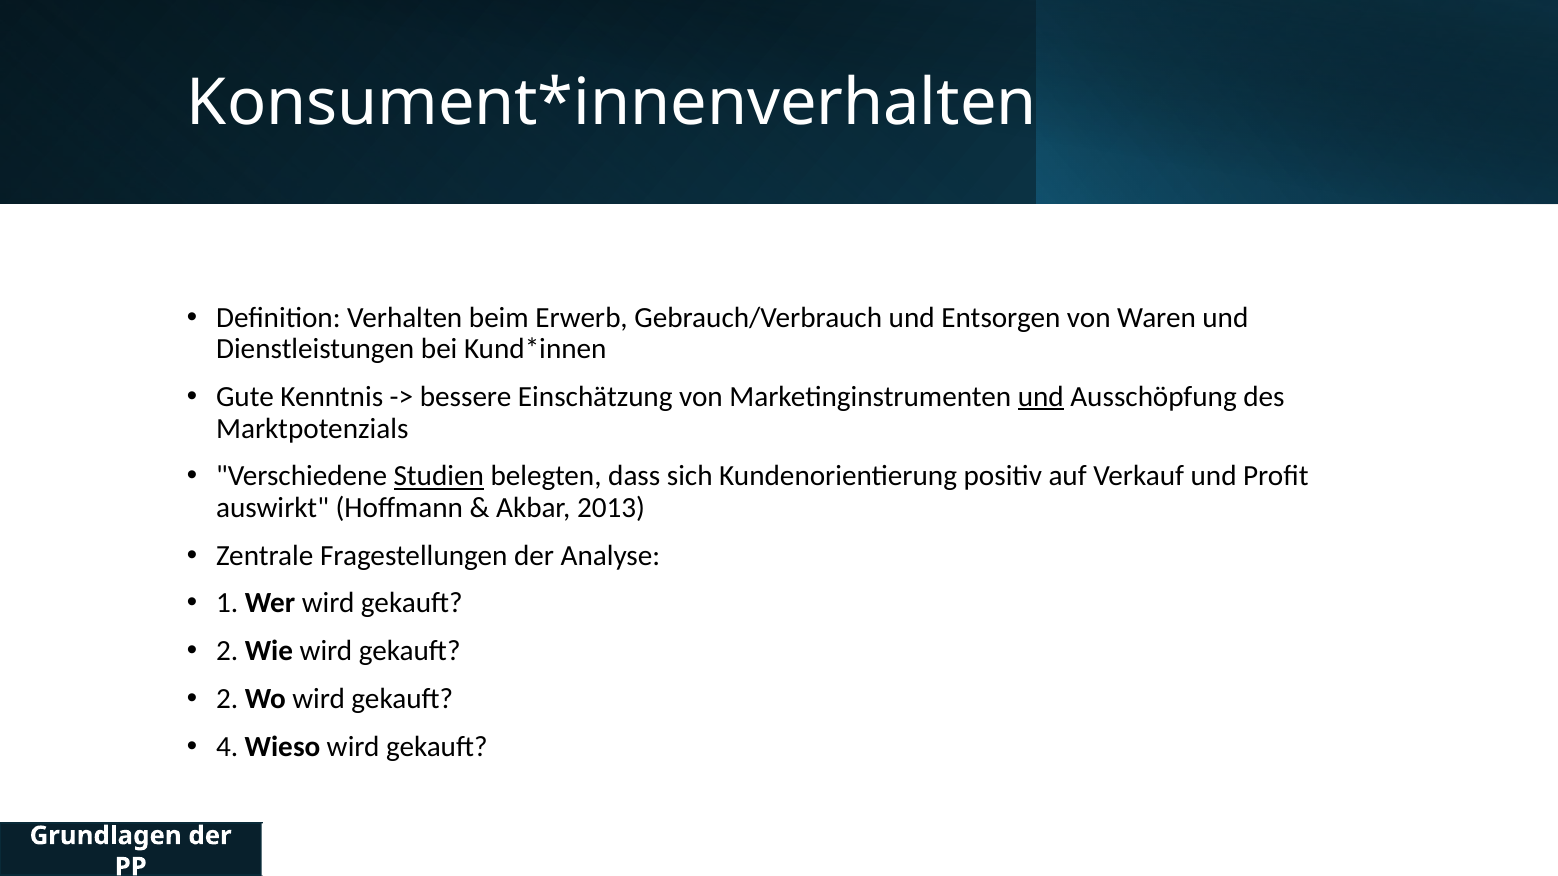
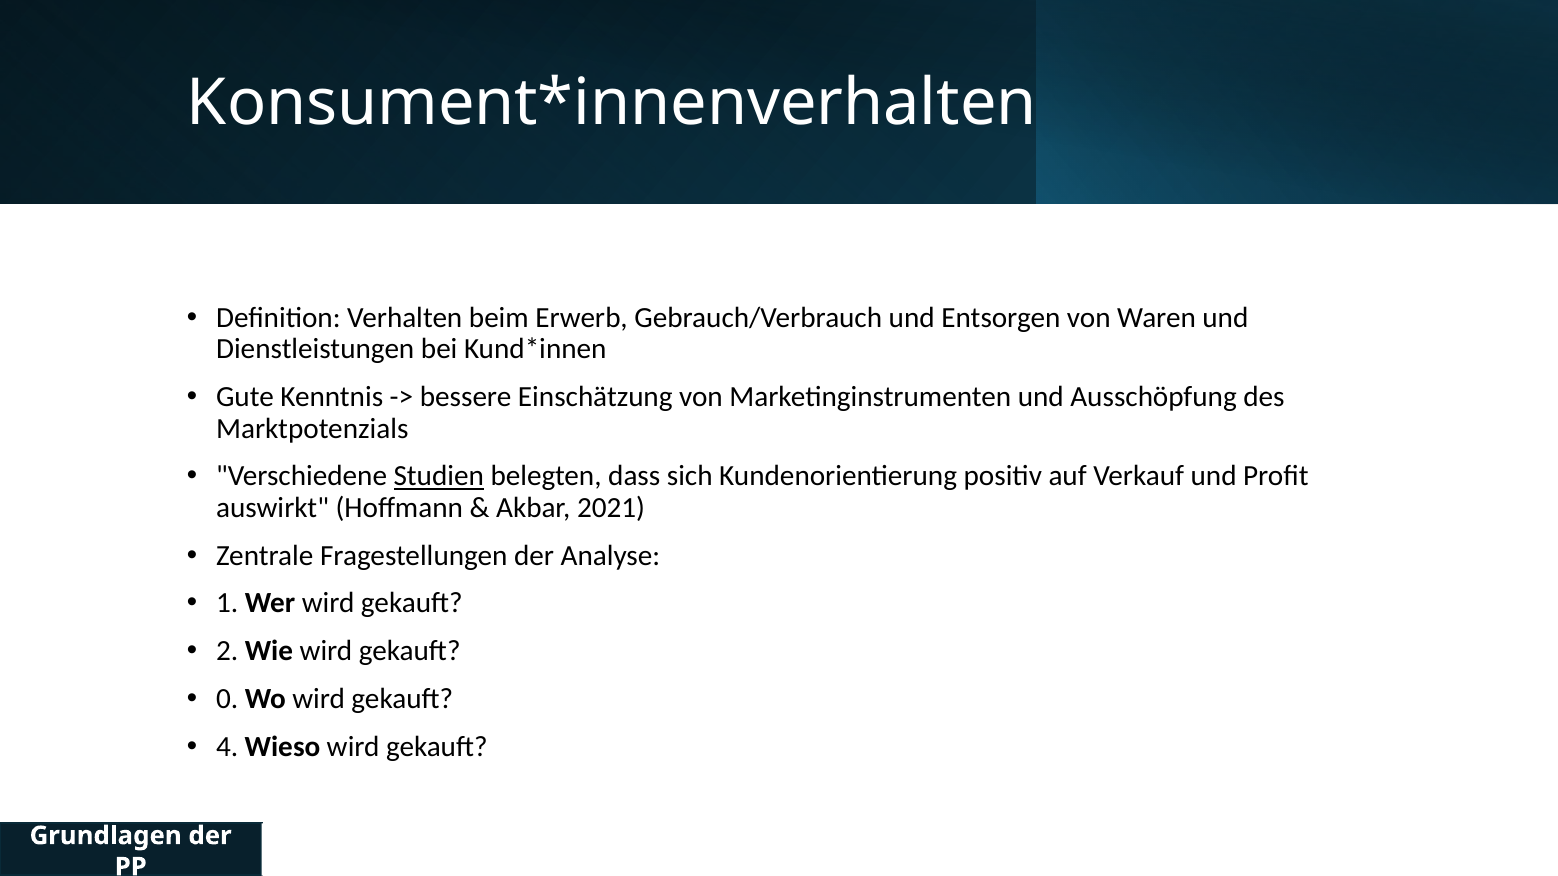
und underline: present -> none (1041, 397)
2013: 2013 -> 2021 (611, 508)
2: 2 -> 0 (227, 699)
